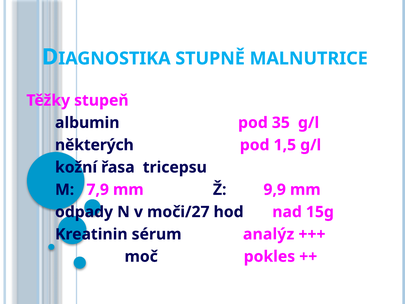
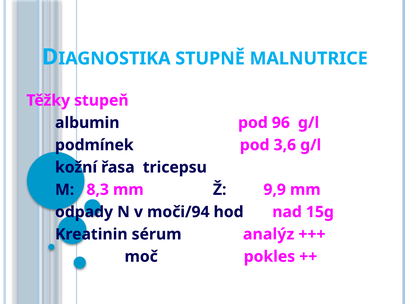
35: 35 -> 96 (281, 123)
některých: některých -> podmínek (94, 145)
1,5: 1,5 -> 3,6 (285, 145)
7,9: 7,9 -> 8,3 (98, 189)
moči/27: moči/27 -> moči/94 (178, 212)
